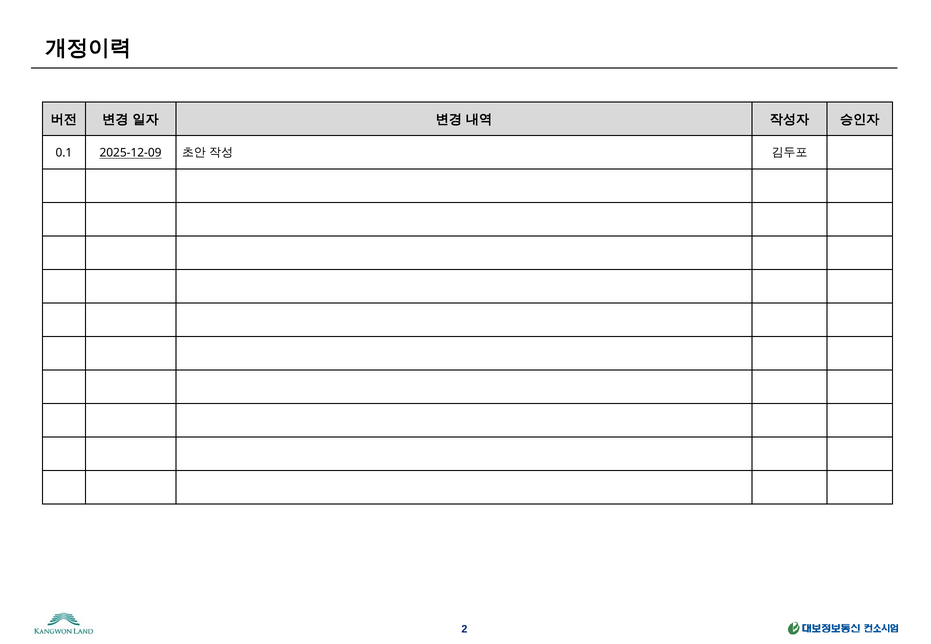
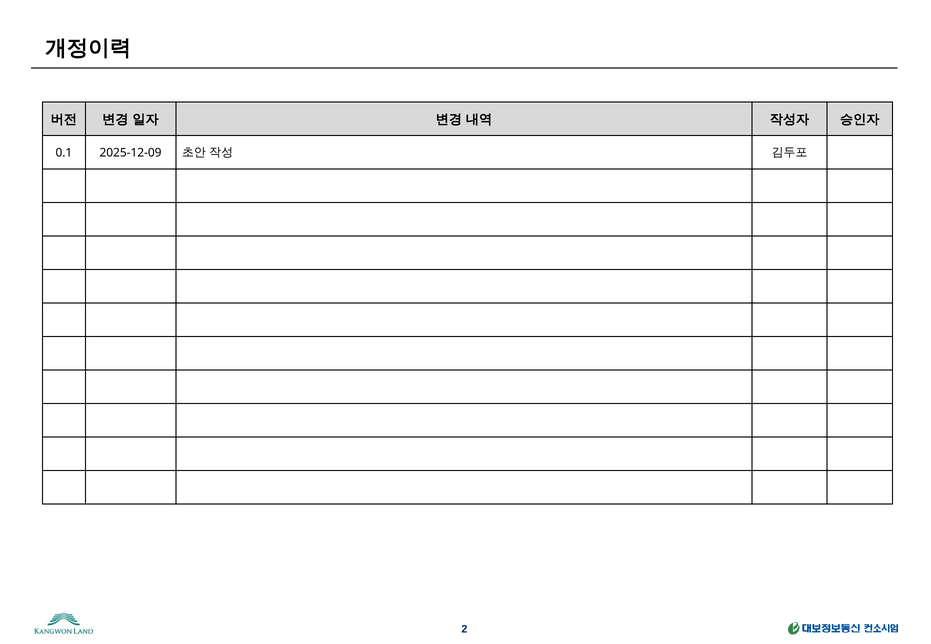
2025-12-09 underline: present -> none (131, 153)
